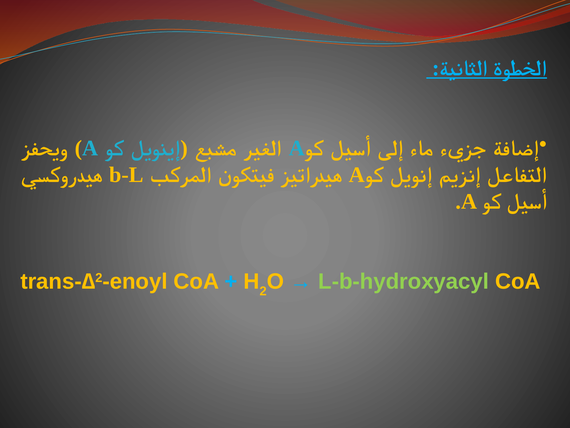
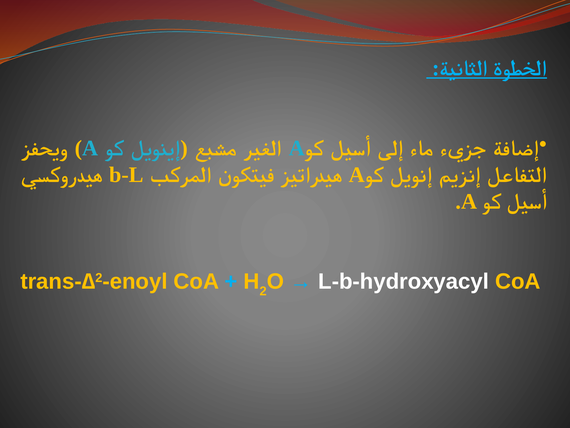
L-b-hydroxyacyl colour: light green -> white (404, 281)
